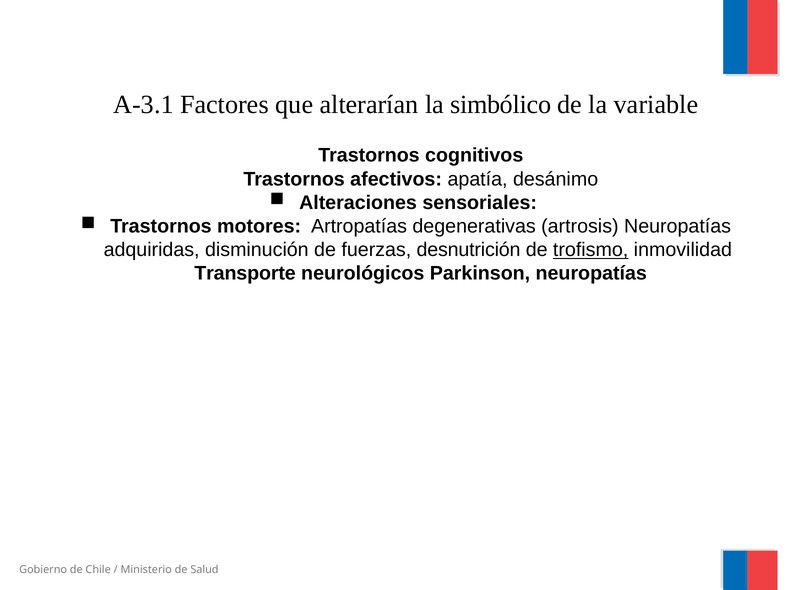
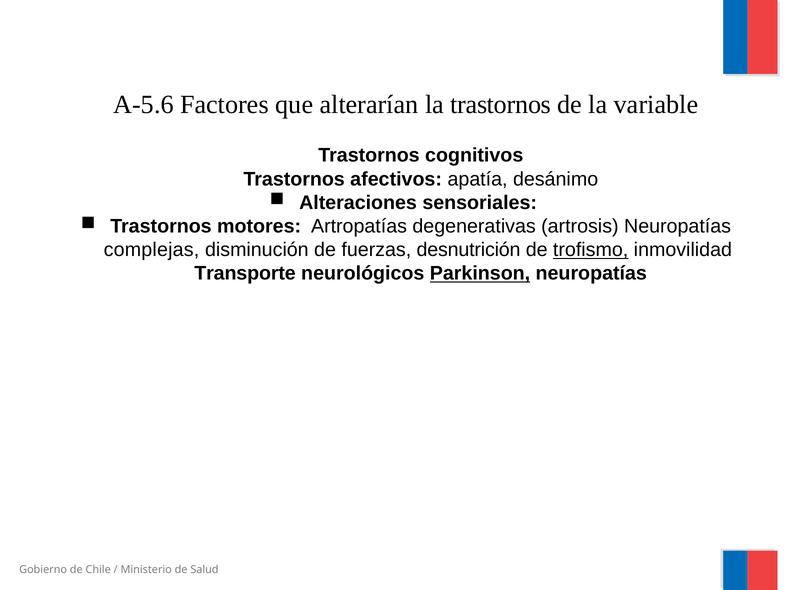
A-3.1: A-3.1 -> A-5.6 (143, 105)
la simbólico: simbólico -> trastornos (501, 105)
adquiridas: adquiridas -> complejas (151, 250)
Parkinson underline: none -> present (480, 273)
